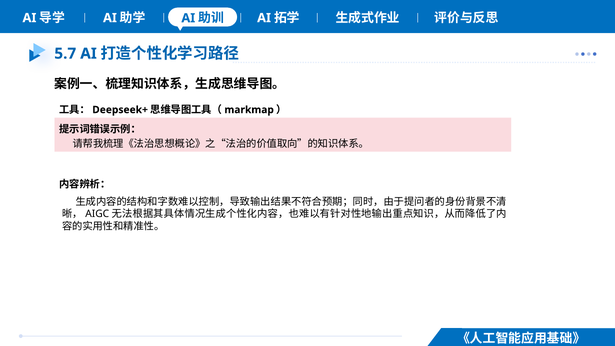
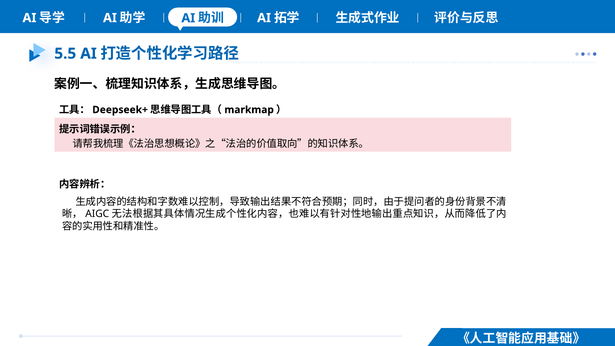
5.7: 5.7 -> 5.5 (65, 54)
